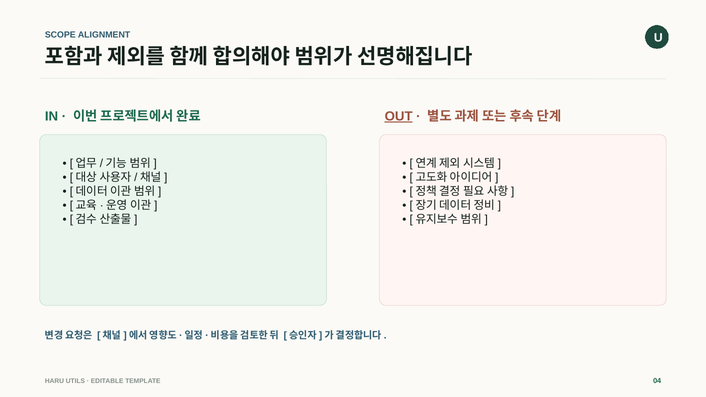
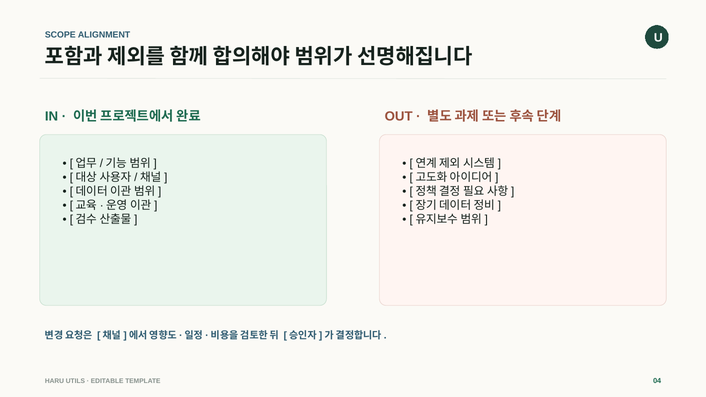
OUT underline: present -> none (399, 116)
